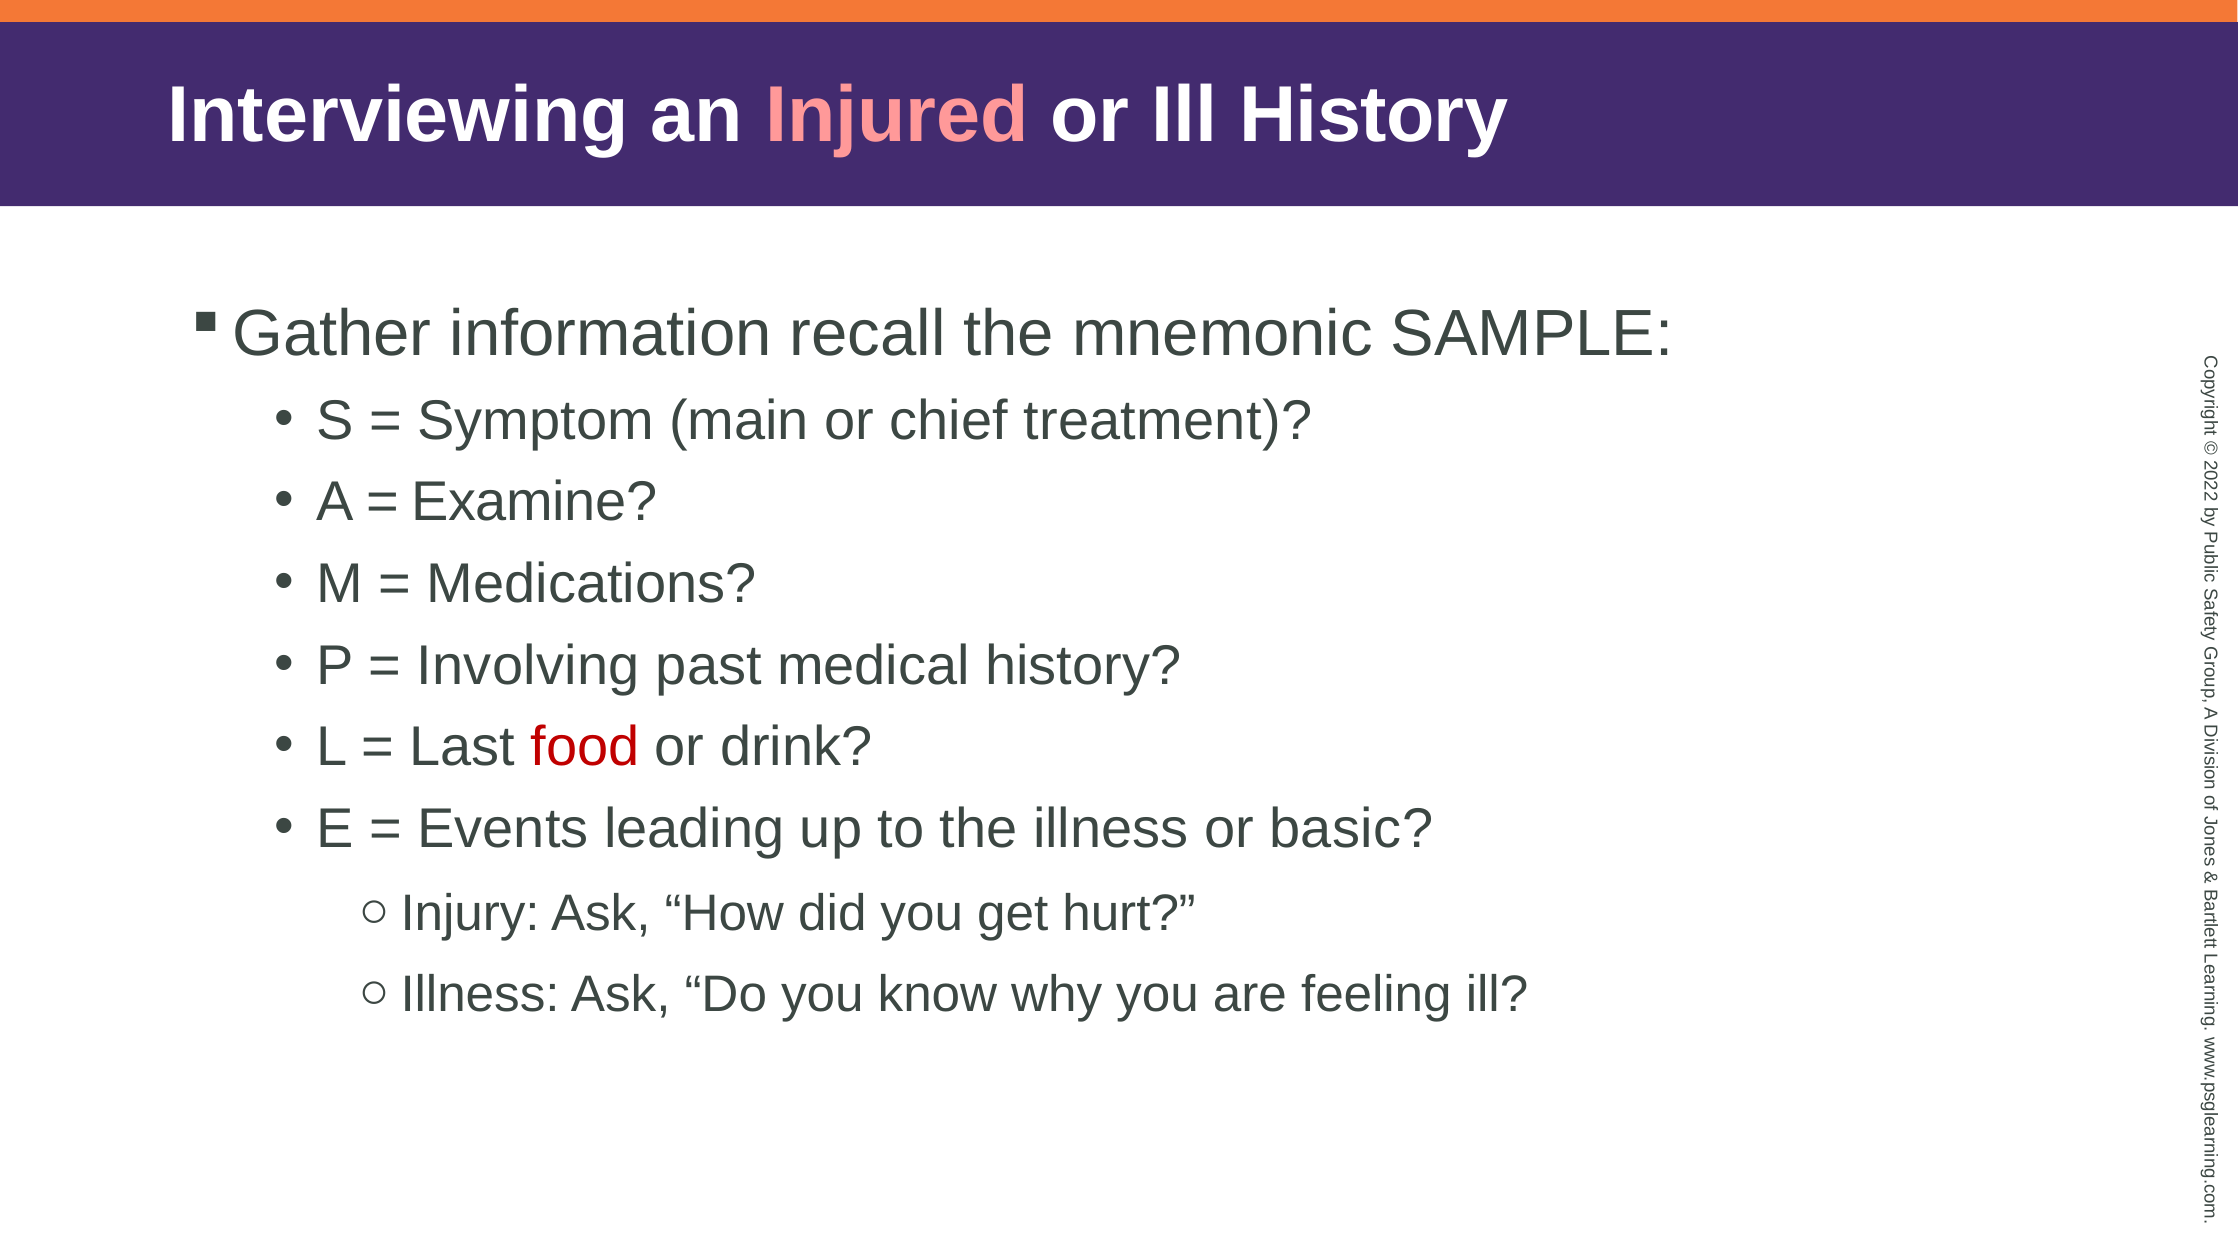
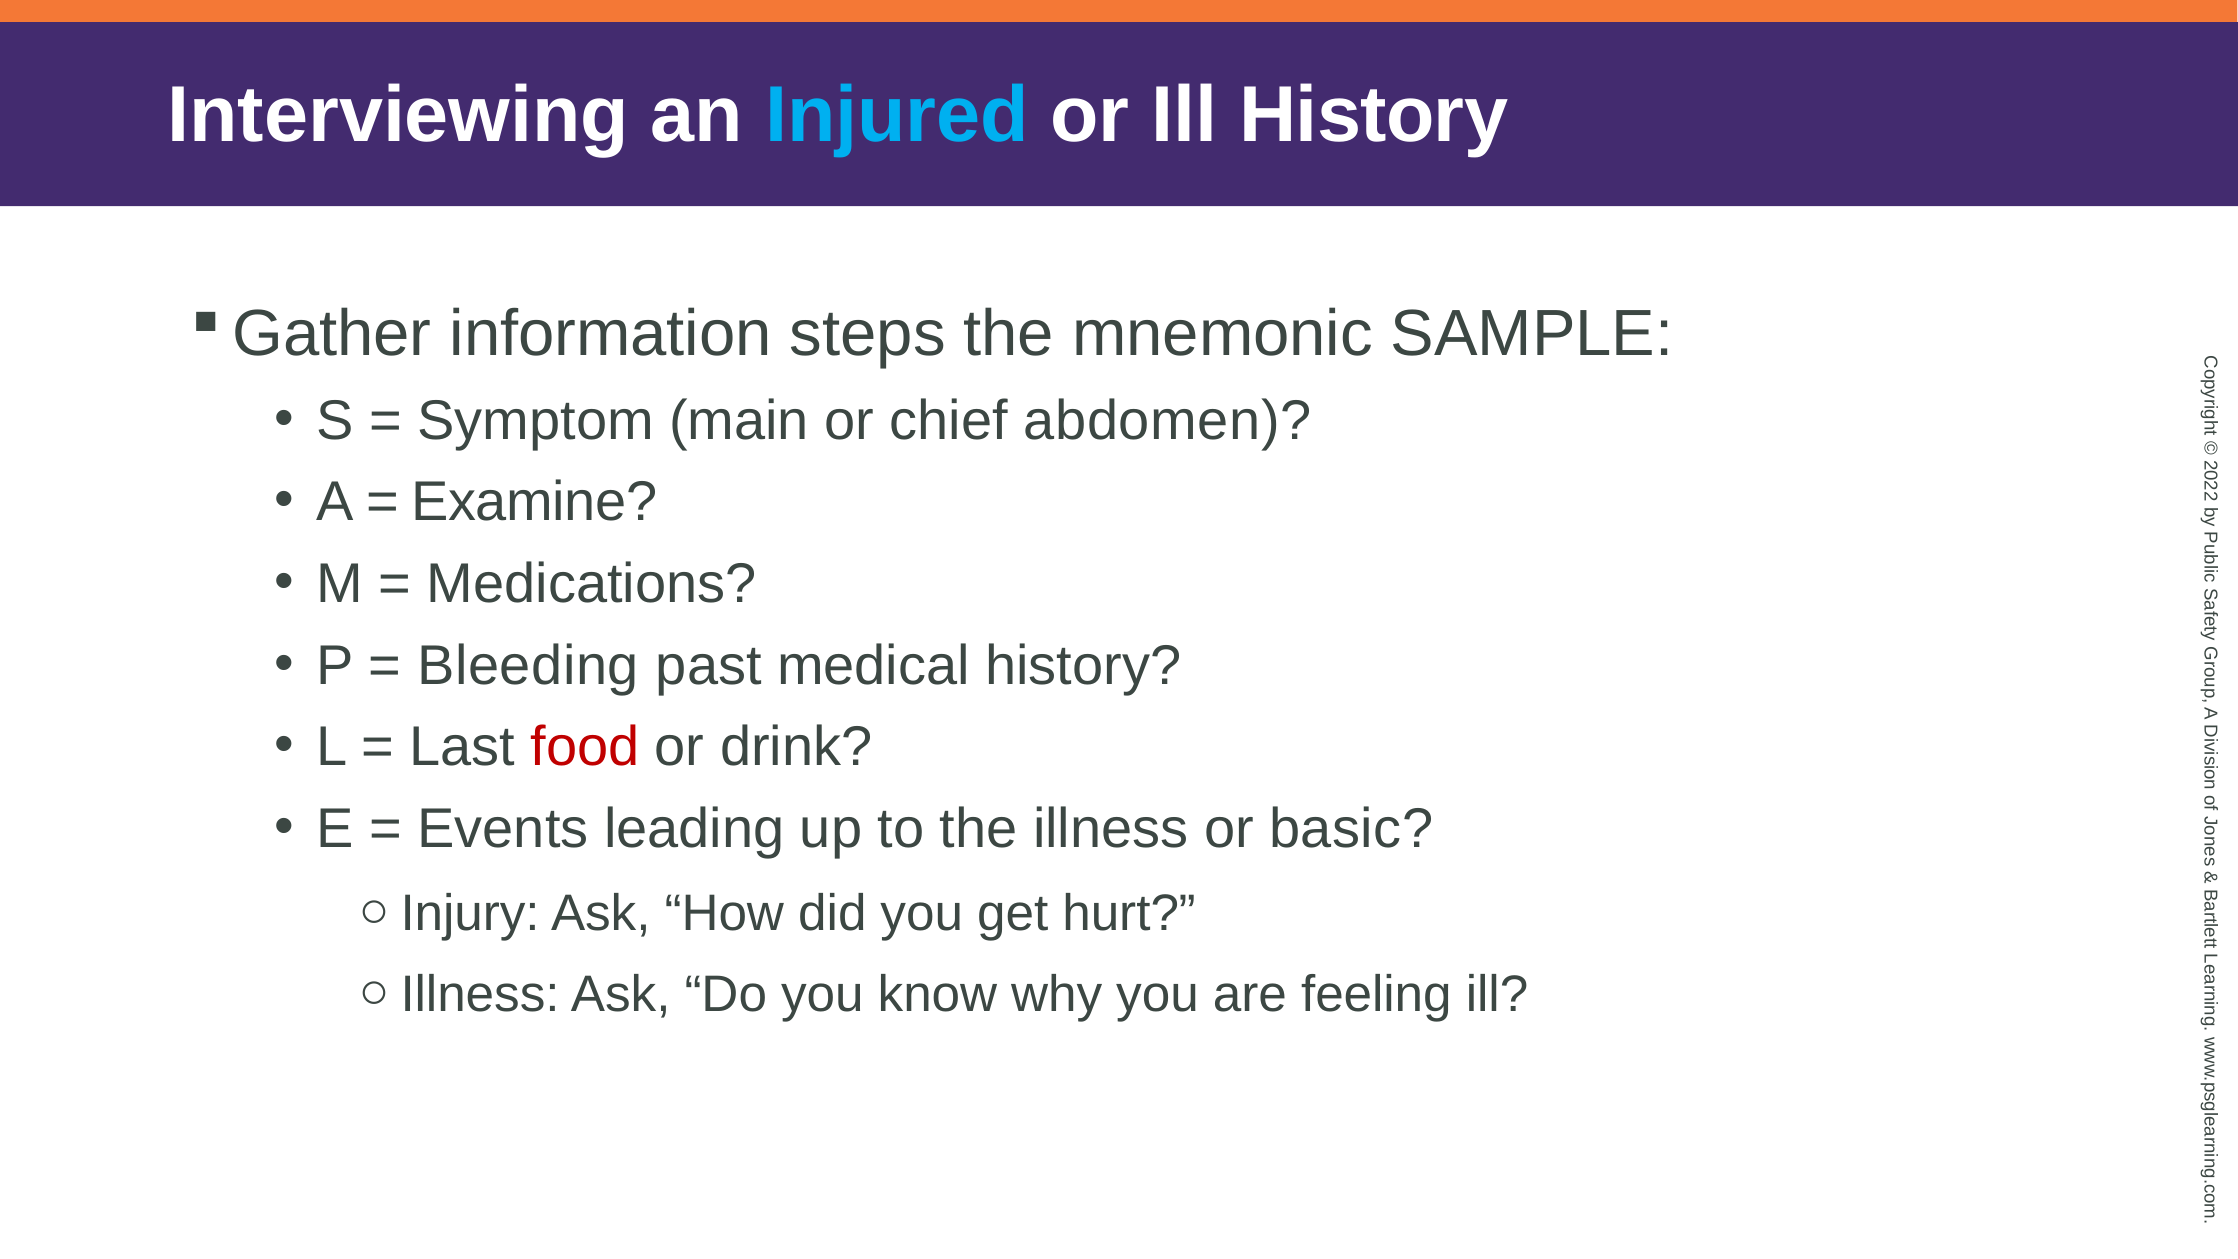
Injured colour: pink -> light blue (897, 115)
recall: recall -> steps (868, 334)
treatment: treatment -> abdomen (1168, 421)
Involving: Involving -> Bleeding (528, 666)
